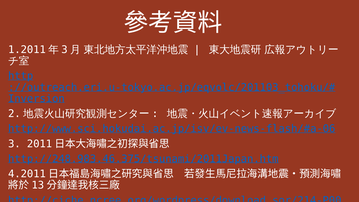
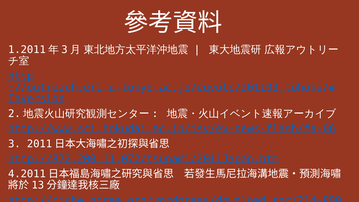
http://248.983.46.375/tsunami/2011Japan.htm: http://248.983.46.375/tsunami/2011Japan.htm -> http://872.200.11.072/tsunami/2011Japan.htm (143, 159)
